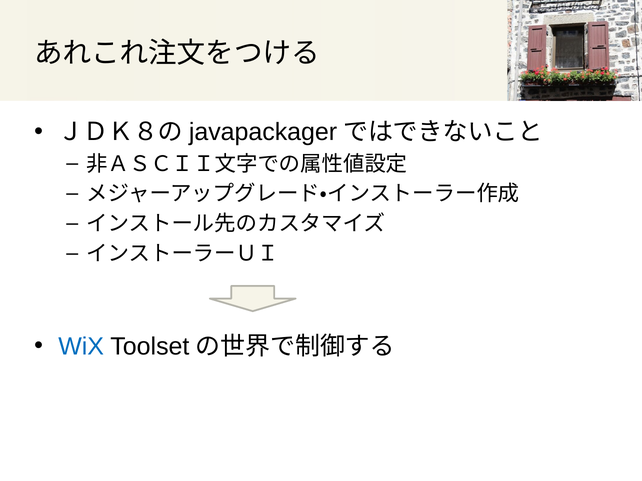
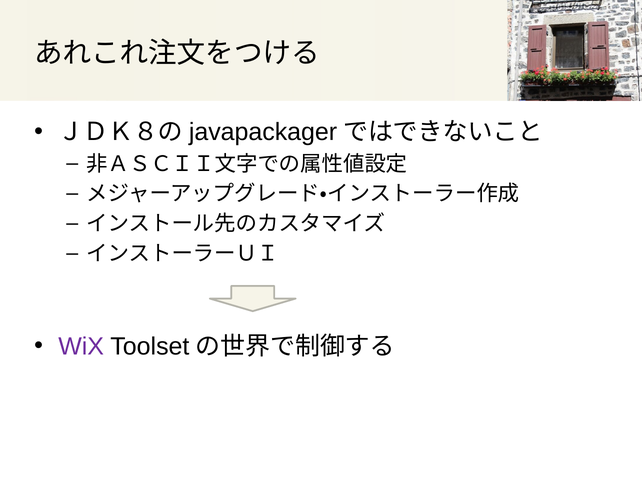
WiX colour: blue -> purple (81, 347)
